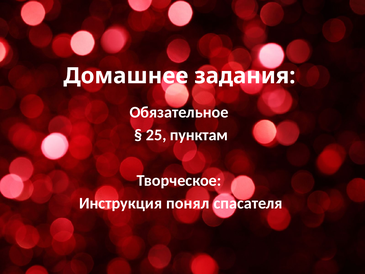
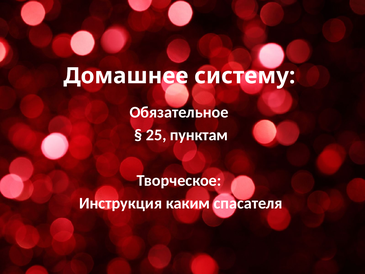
задания: задания -> систему (245, 76)
понял: понял -> каким (188, 203)
